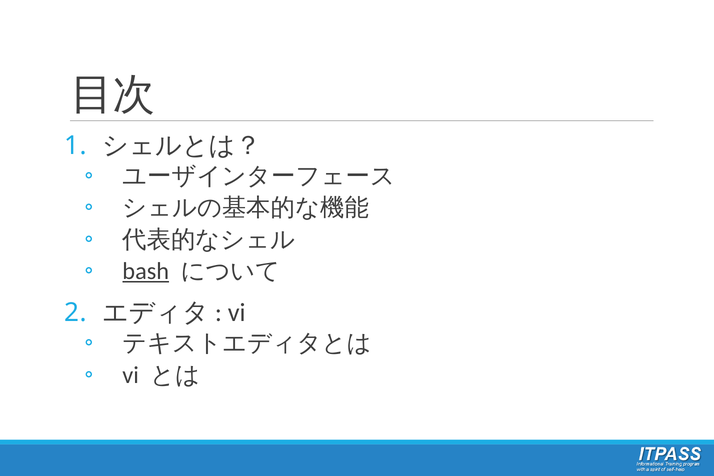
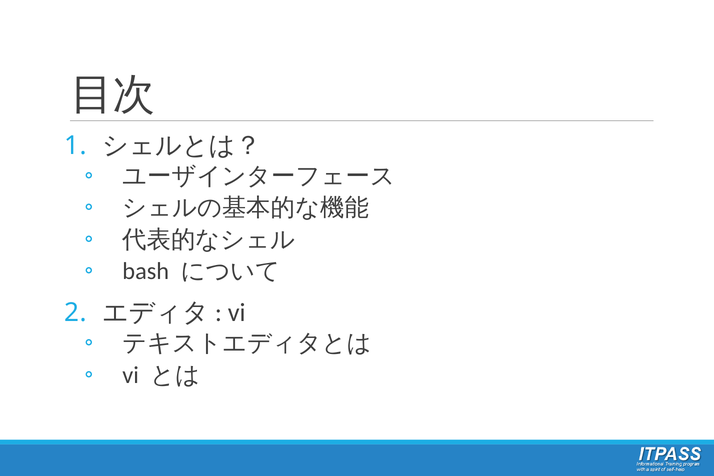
bash underline: present -> none (146, 271)
